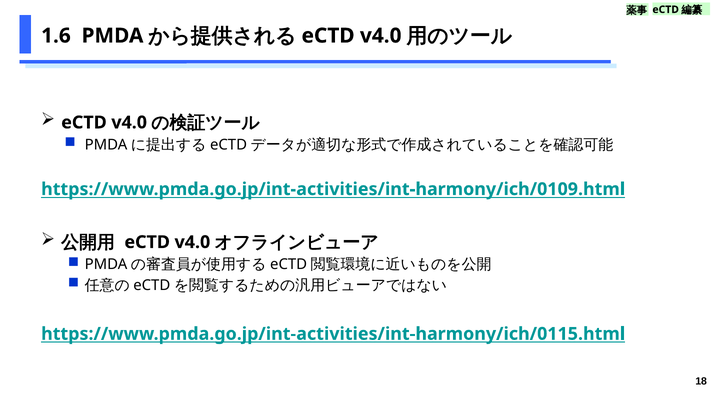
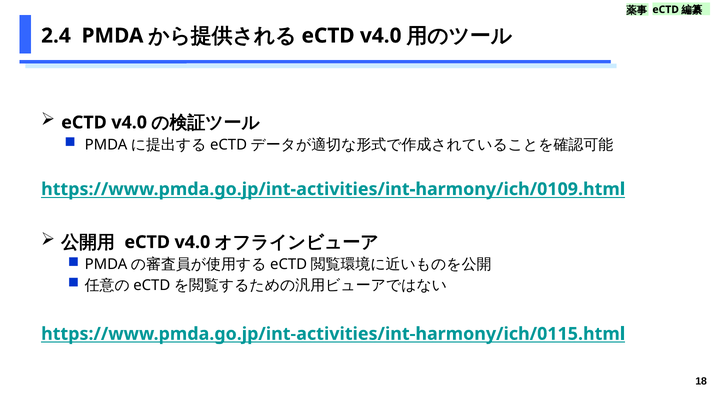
1.6: 1.6 -> 2.4 (56, 36)
